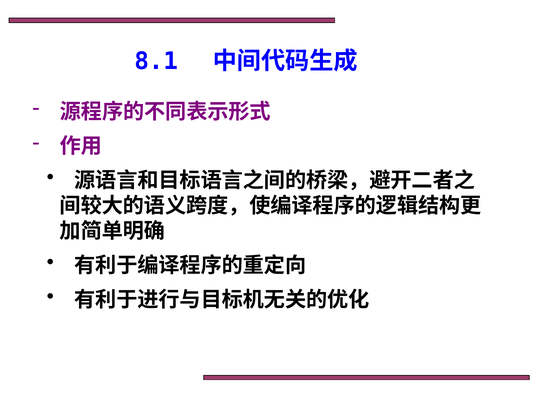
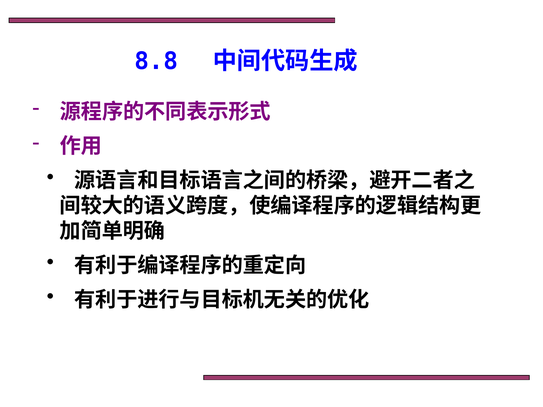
8.1: 8.1 -> 8.8 (156, 61)
